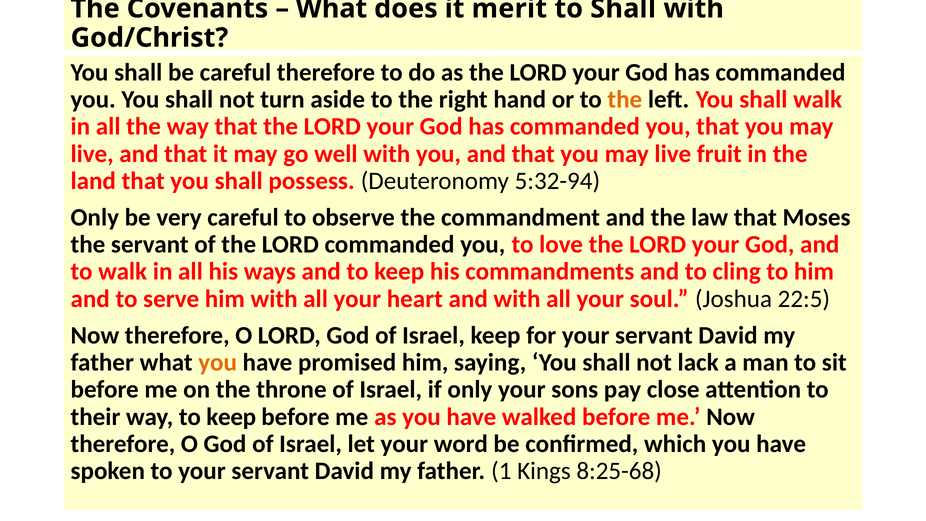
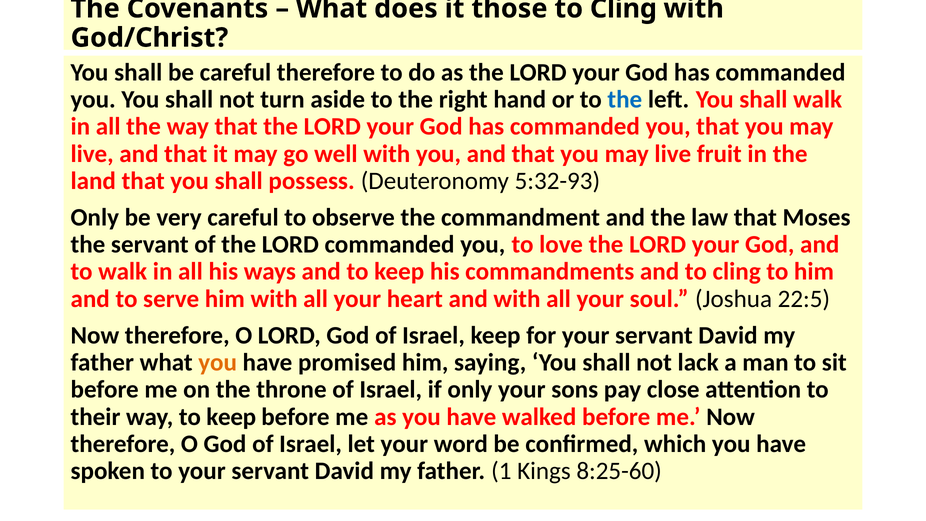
merit: merit -> those (509, 9)
Shall: Shall -> Cling (623, 9)
the colour: orange -> blue (625, 100)
5:32-94: 5:32-94 -> 5:32-93 (557, 181)
8:25-68: 8:25-68 -> 8:25-60 (619, 471)
